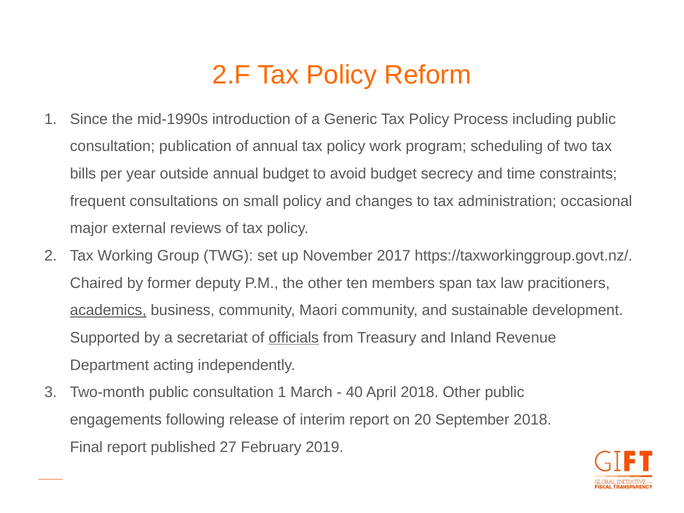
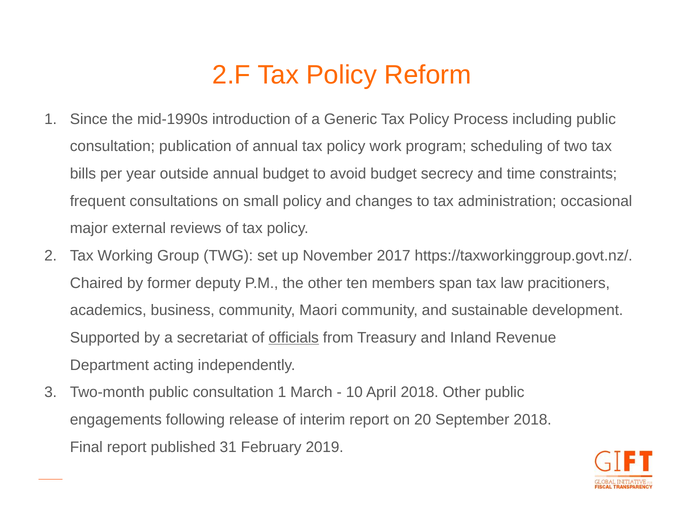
academics underline: present -> none (108, 310)
40: 40 -> 10 (354, 392)
27: 27 -> 31 (228, 447)
